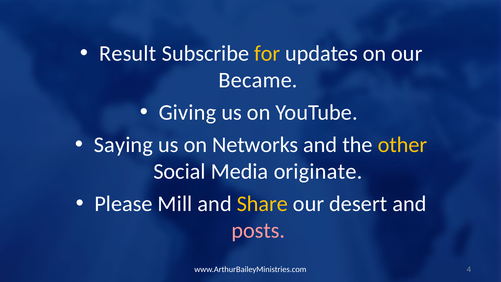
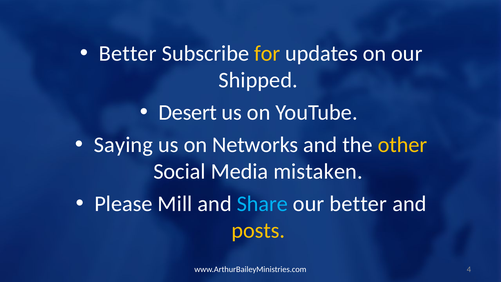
Result: Result -> Better (128, 53)
Became: Became -> Shipped (258, 80)
Giving: Giving -> Desert (188, 112)
originate: originate -> mistaken (318, 171)
Share colour: yellow -> light blue (262, 204)
our desert: desert -> better (358, 204)
posts colour: pink -> yellow (258, 230)
